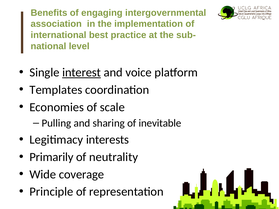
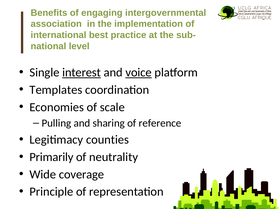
voice underline: none -> present (139, 72)
inevitable: inevitable -> reference (160, 123)
interests: interests -> counties (107, 140)
